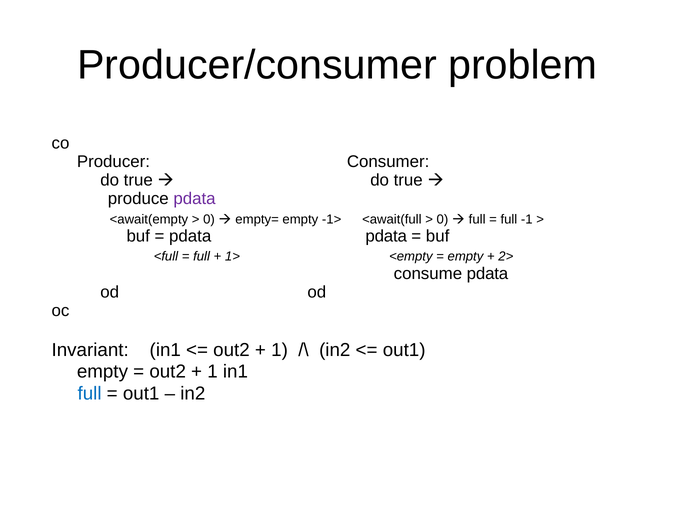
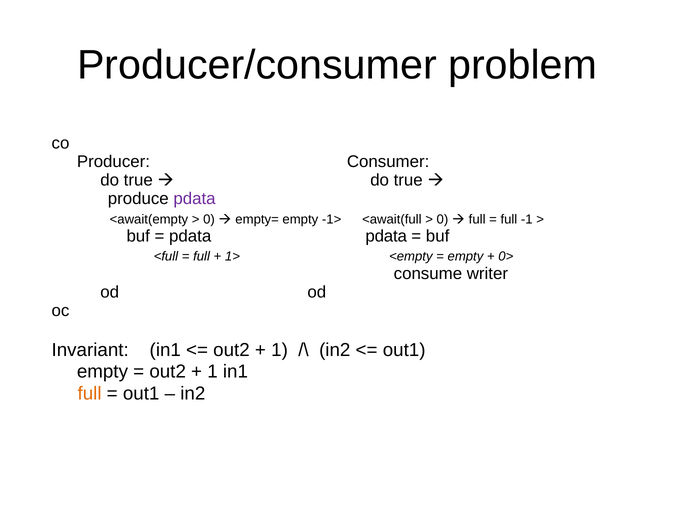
2>: 2> -> 0> (506, 257)
consume pdata: pdata -> writer (487, 274)
full colour: blue -> orange (90, 394)
